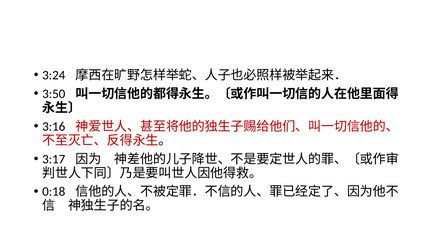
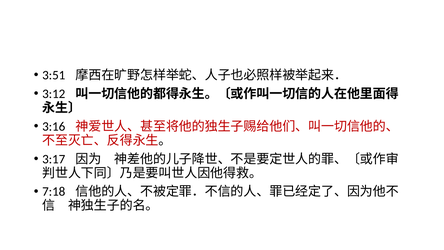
3:24: 3:24 -> 3:51 (54, 75)
3:50: 3:50 -> 3:12 (54, 94)
0:18: 0:18 -> 7:18 (54, 191)
